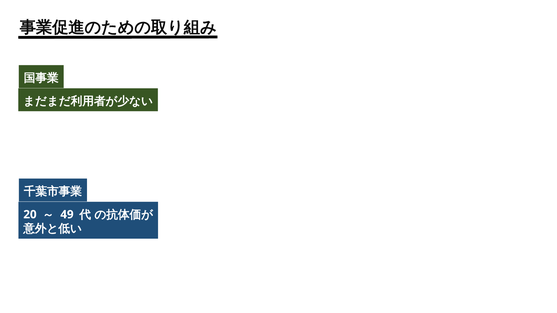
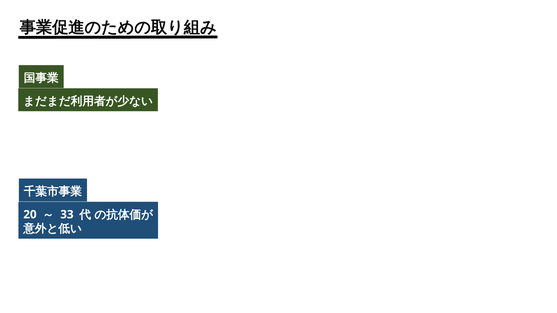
49: 49 -> 33 (67, 215)
